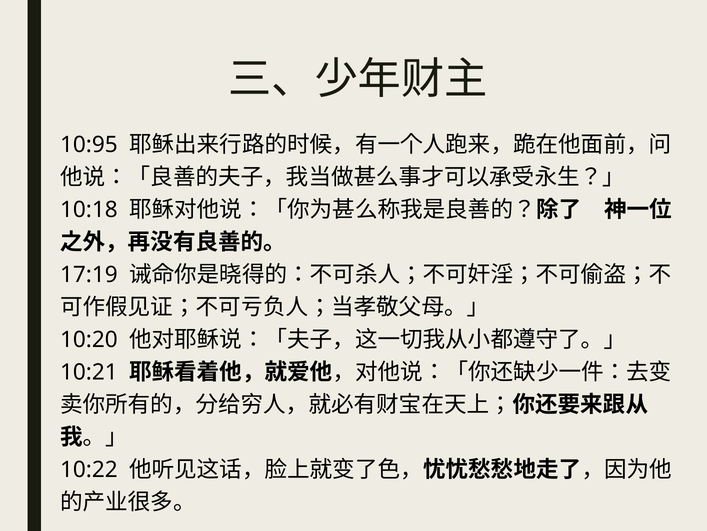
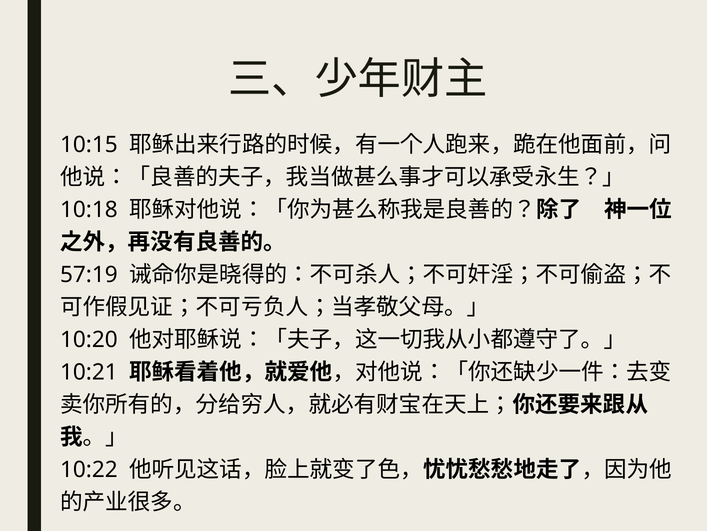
10:95: 10:95 -> 10:15 (89, 144)
17:19: 17:19 -> 57:19 (89, 274)
